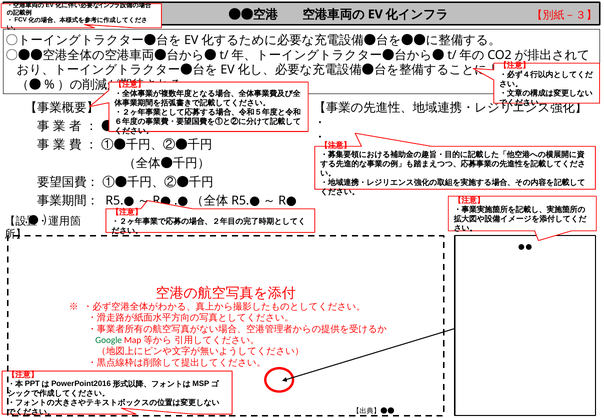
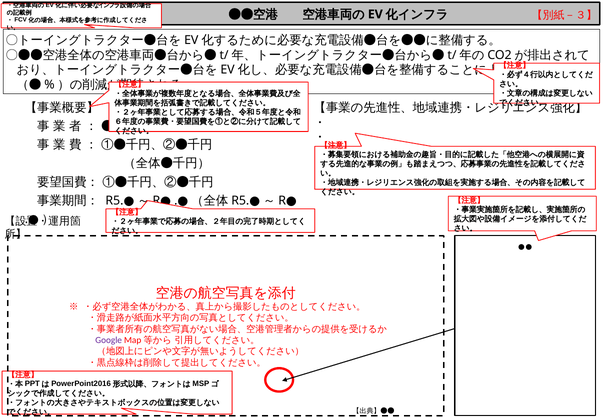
Google colour: green -> purple (109, 340)
